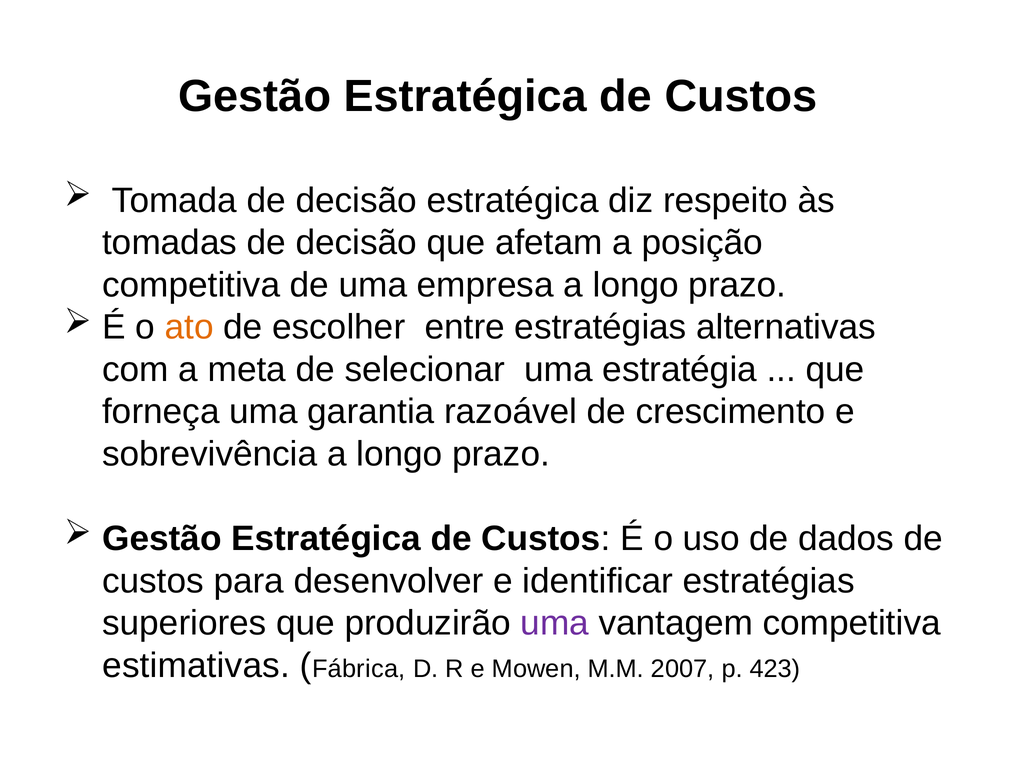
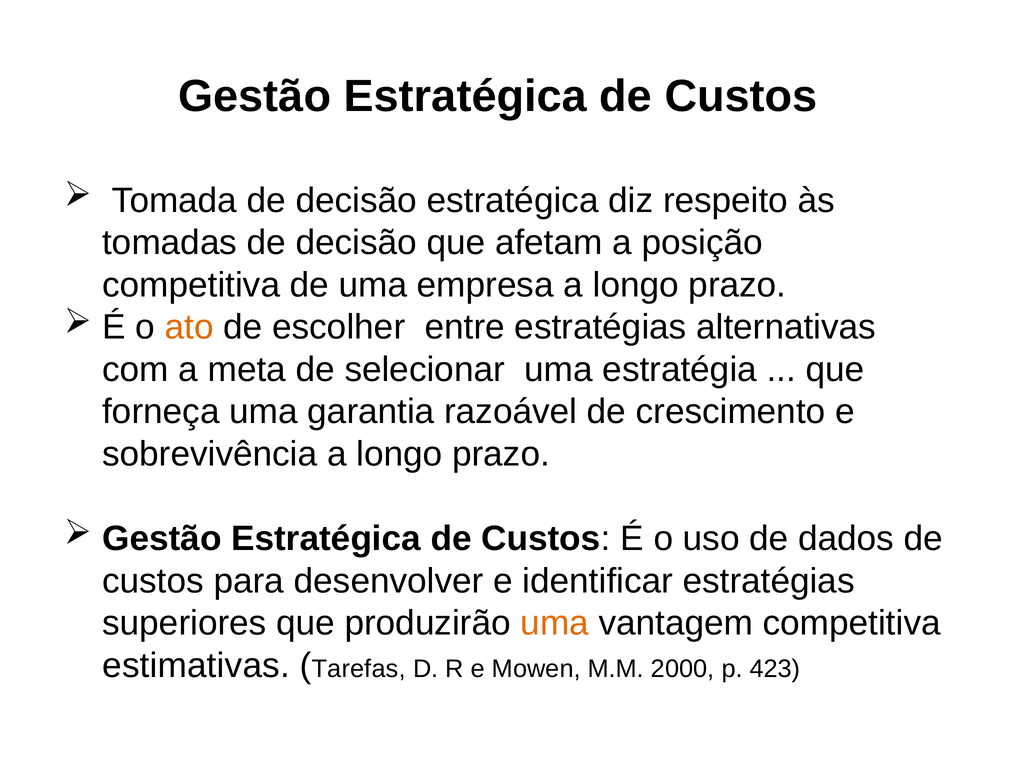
uma colour: purple -> orange (555, 623)
Fábrica: Fábrica -> Tarefas (359, 669)
2007: 2007 -> 2000 (683, 669)
